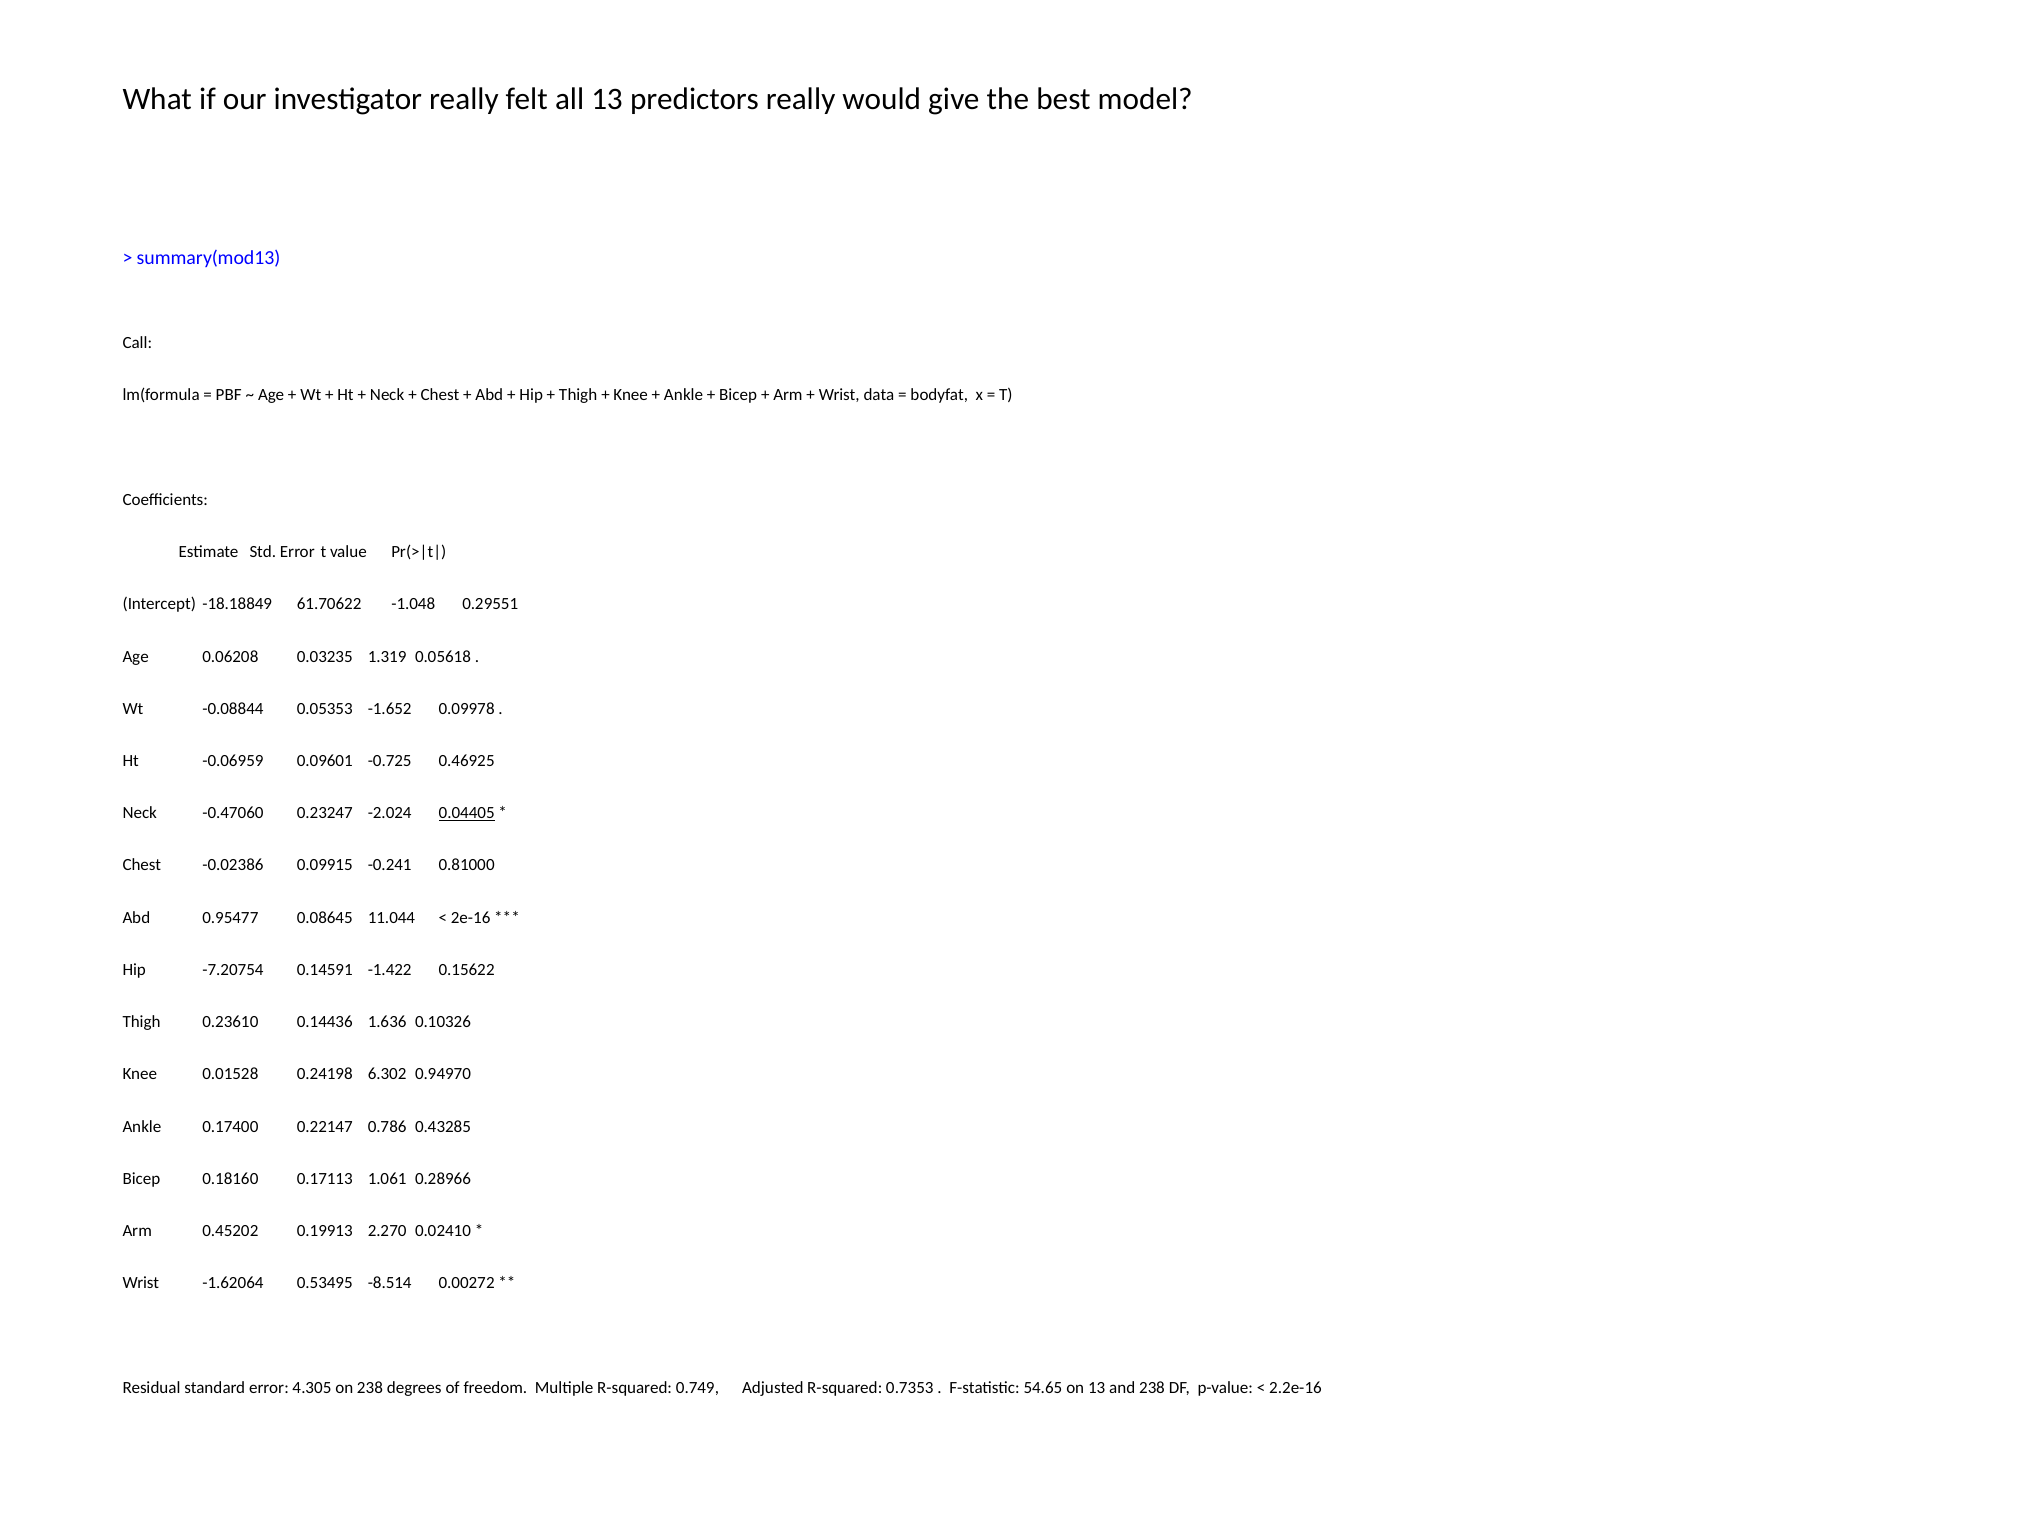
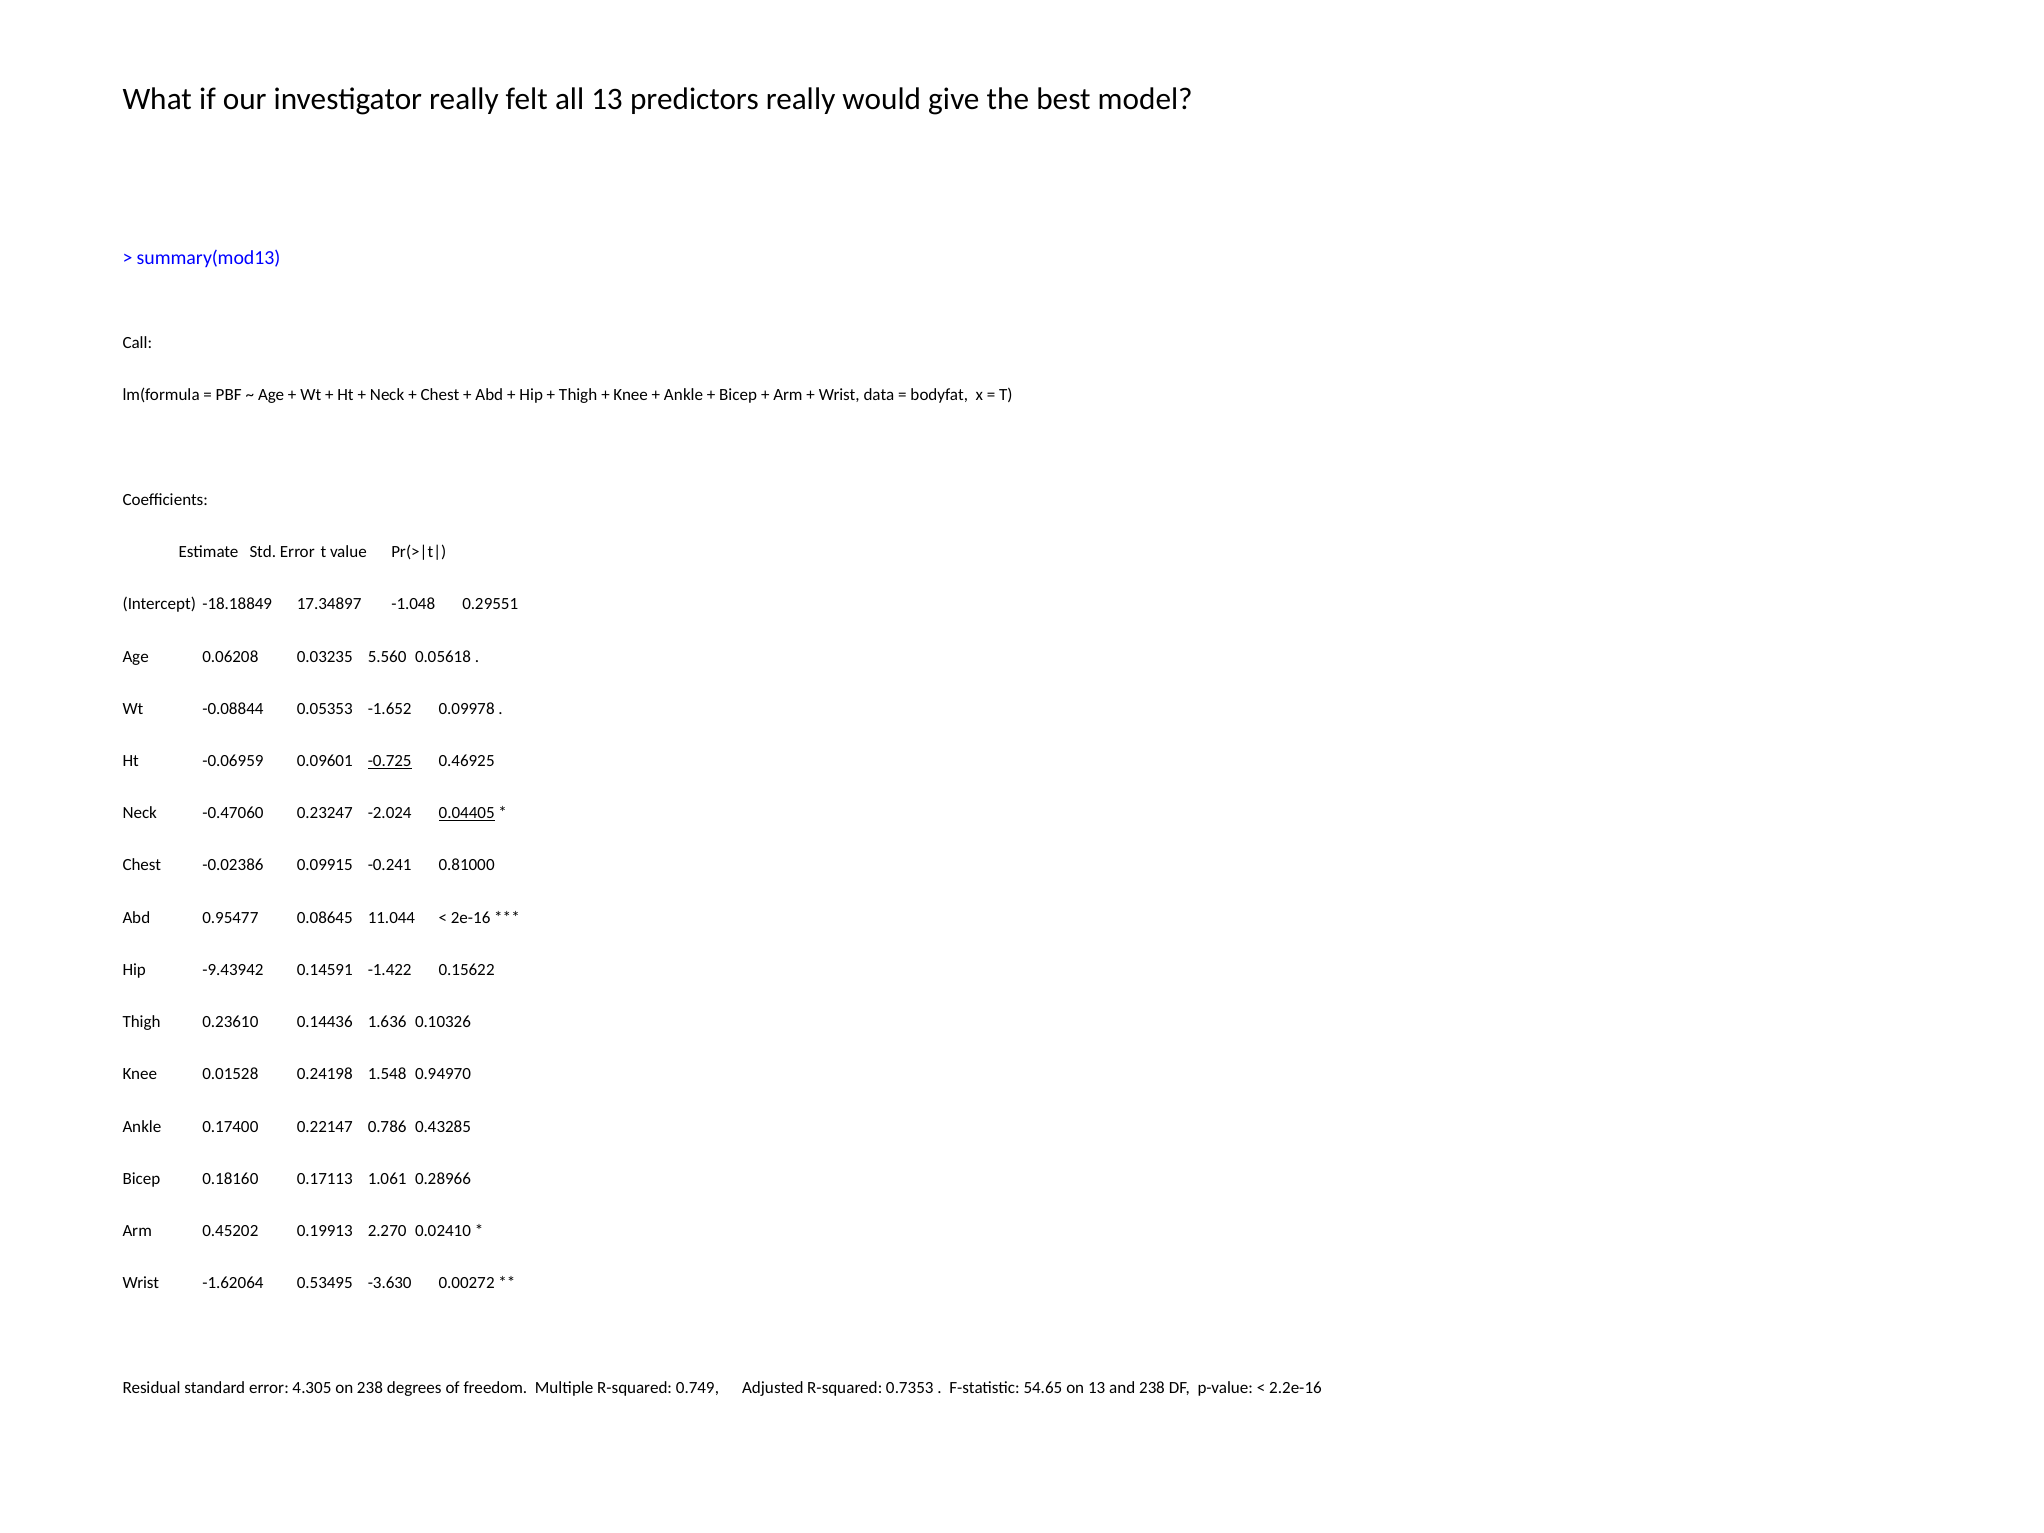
61.70622: 61.70622 -> 17.34897 (329, 604)
1.319: 1.319 -> 5.560 (387, 656)
-0.725 underline: none -> present (390, 761)
-7.20754: -7.20754 -> -9.43942 (233, 970)
6.302: 6.302 -> 1.548 (387, 1074)
-8.514: -8.514 -> -3.630 (390, 1283)
